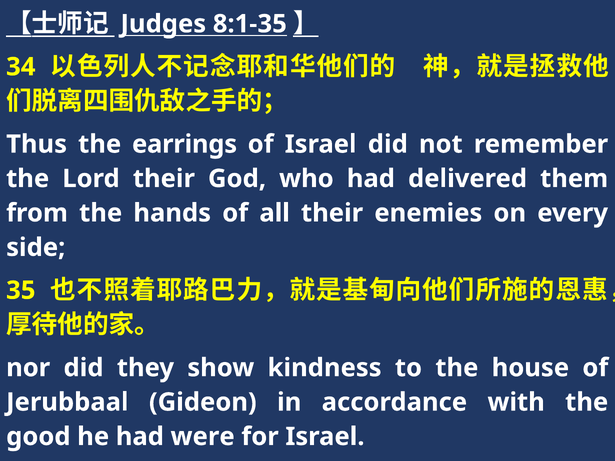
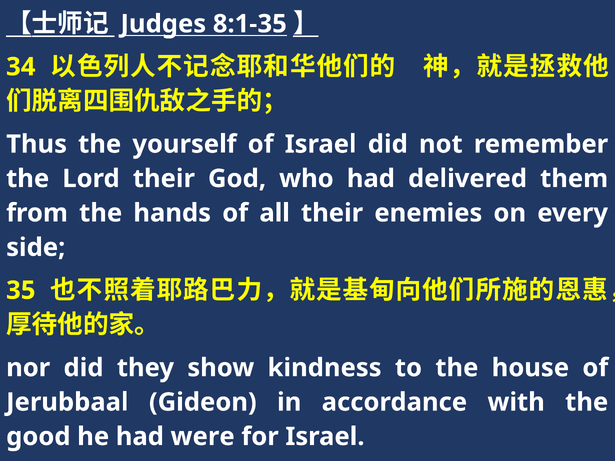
earrings: earrings -> yourself (184, 144)
